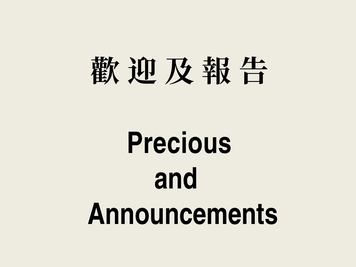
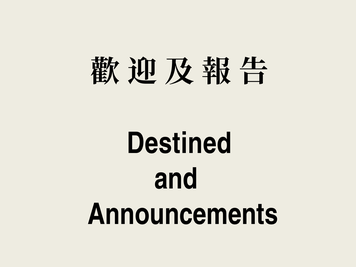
Precious: Precious -> Destined (179, 143)
